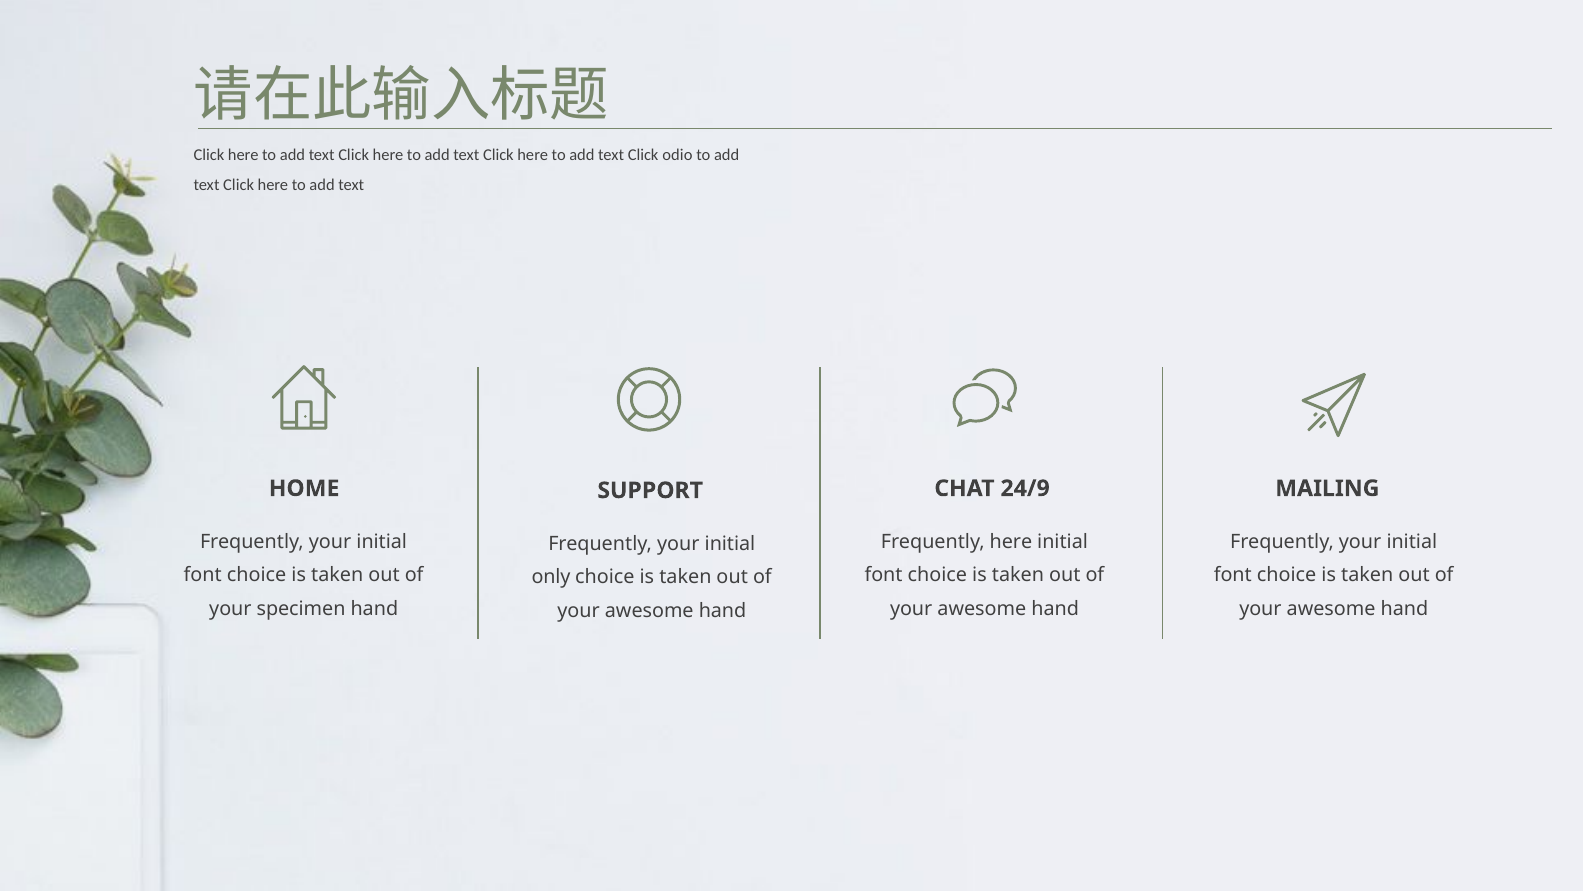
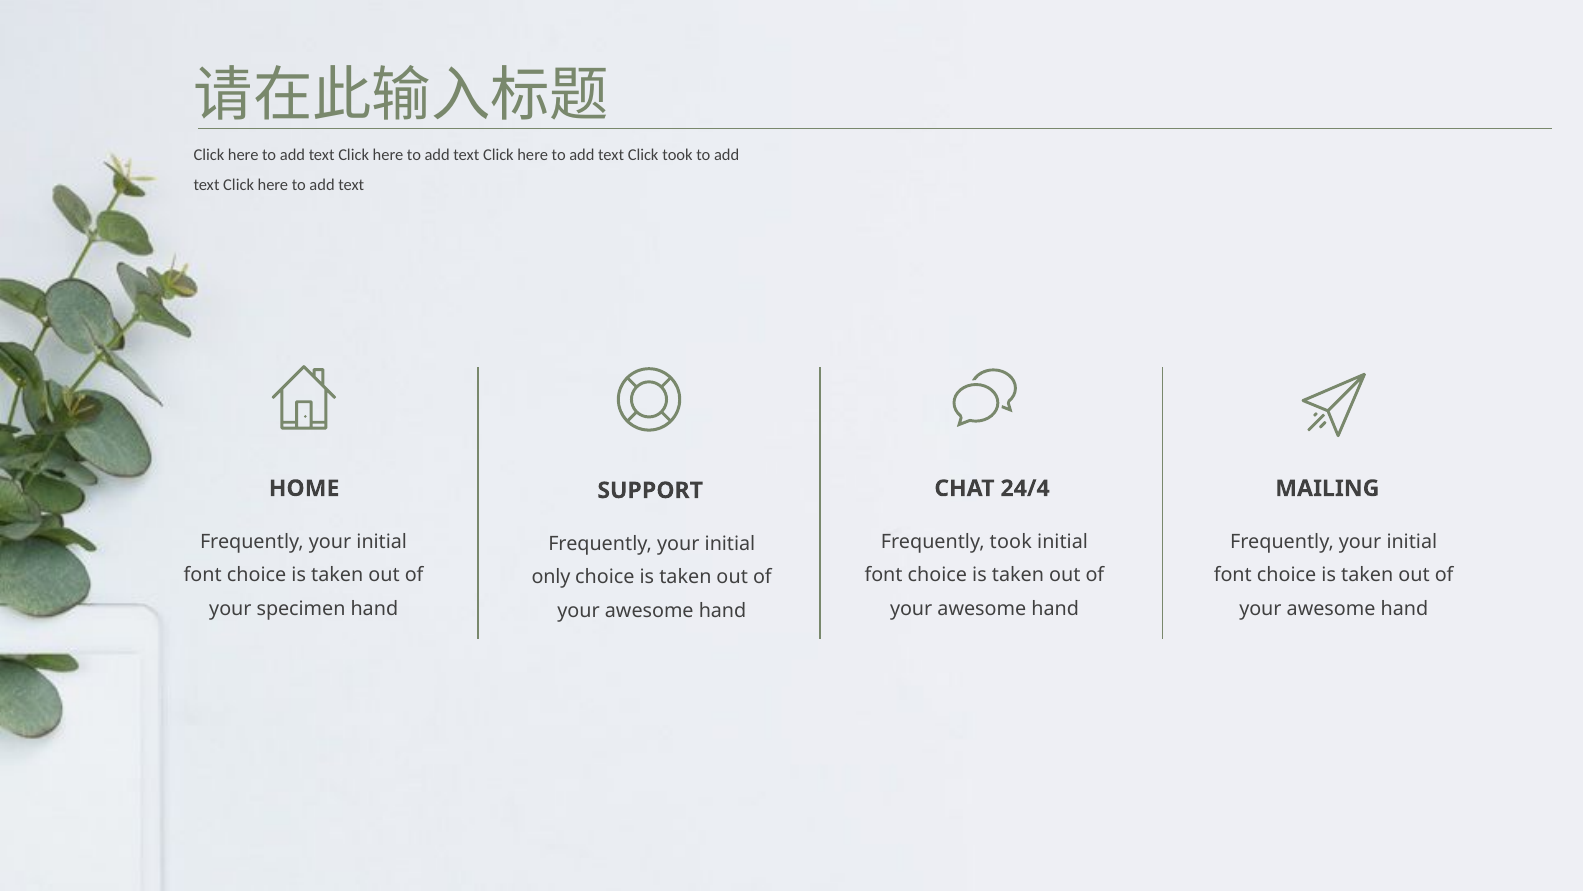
Click odio: odio -> took (677, 155)
24/9: 24/9 -> 24/4 (1025, 488)
Frequently here: here -> took (1011, 542)
